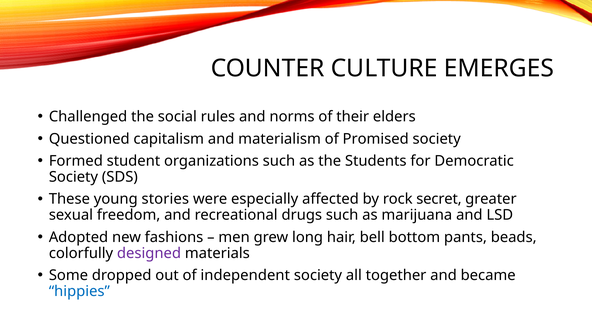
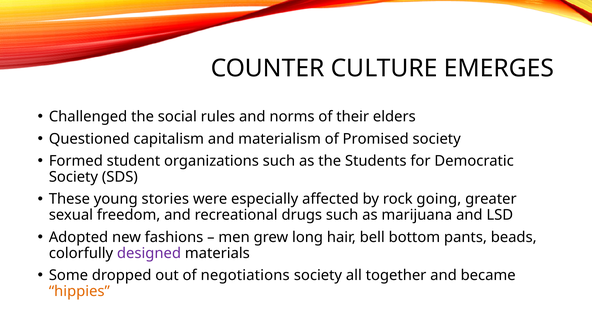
secret: secret -> going (439, 199)
independent: independent -> negotiations (245, 275)
hippies colour: blue -> orange (79, 291)
